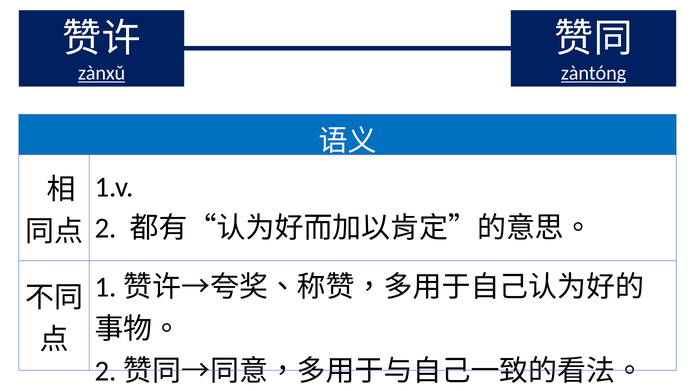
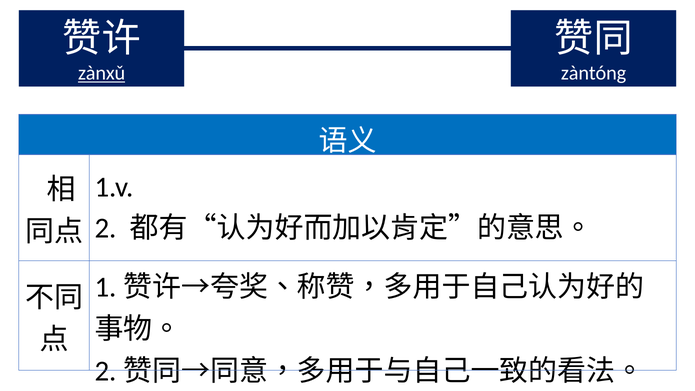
zàntóng underline: present -> none (594, 73)
